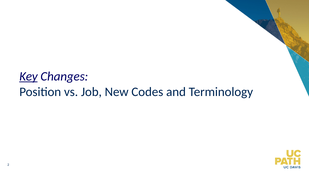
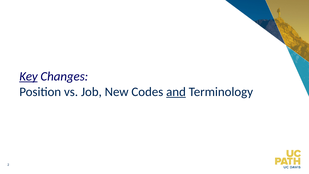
and underline: none -> present (176, 92)
